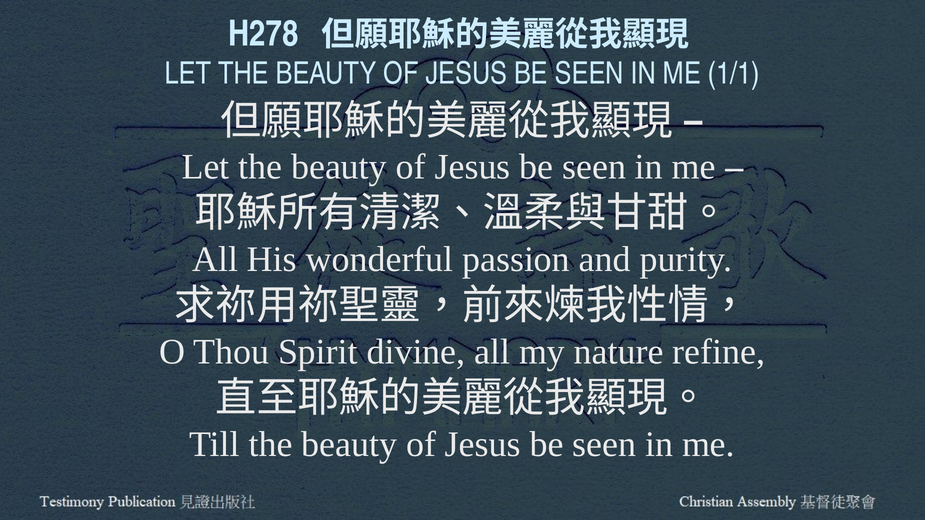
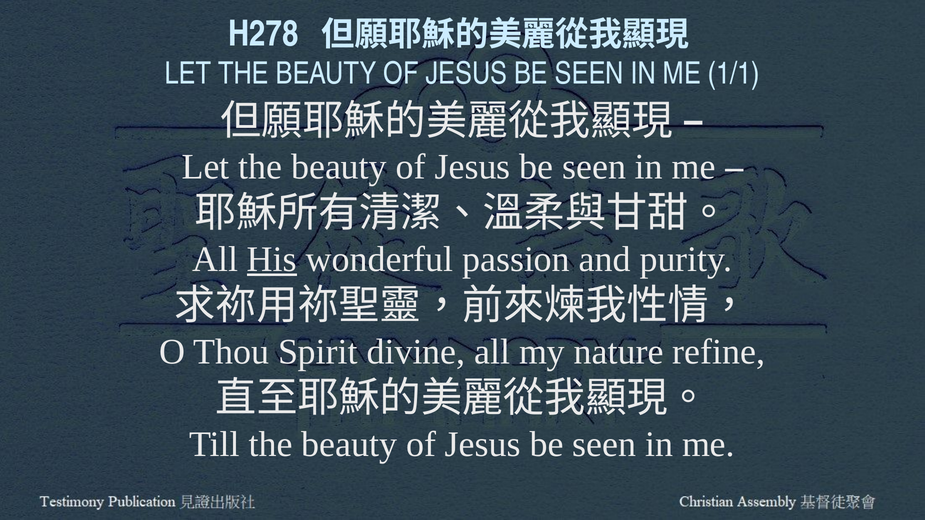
His underline: none -> present (272, 259)
